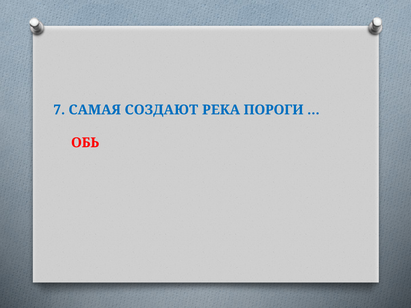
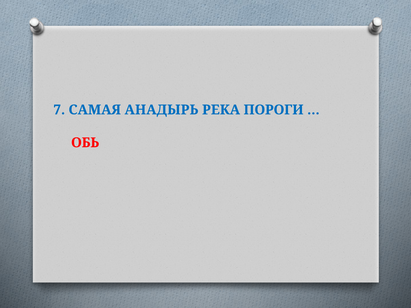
СОЗДАЮТ: СОЗДАЮТ -> АНАДЫРЬ (161, 110)
